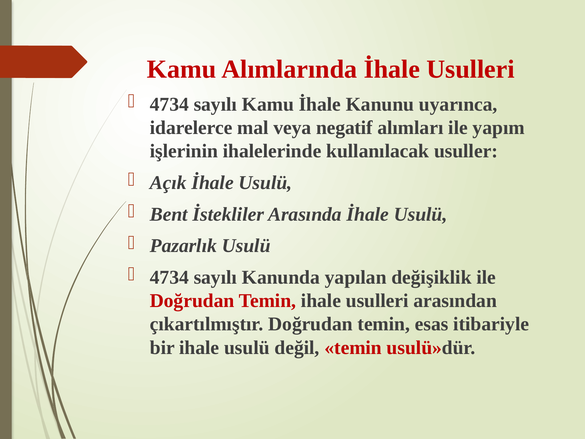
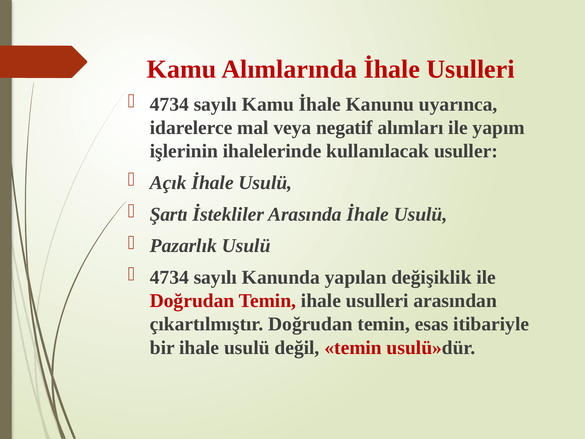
Bent: Bent -> Şartı (169, 214)
